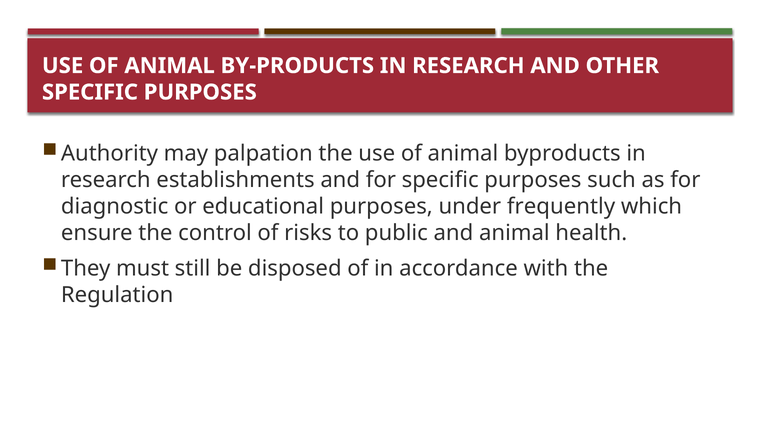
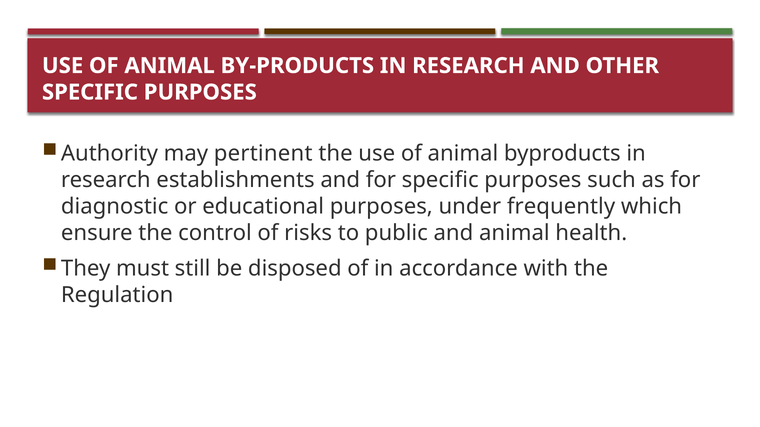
palpation: palpation -> pertinent (263, 154)
